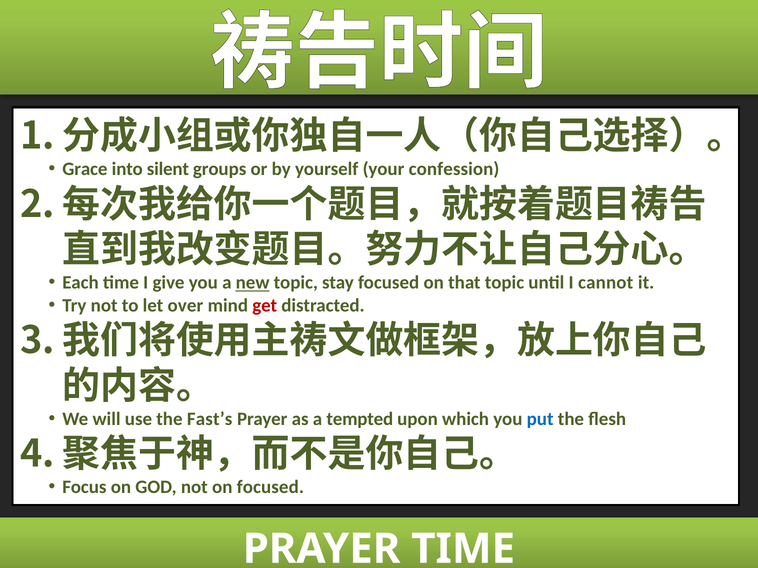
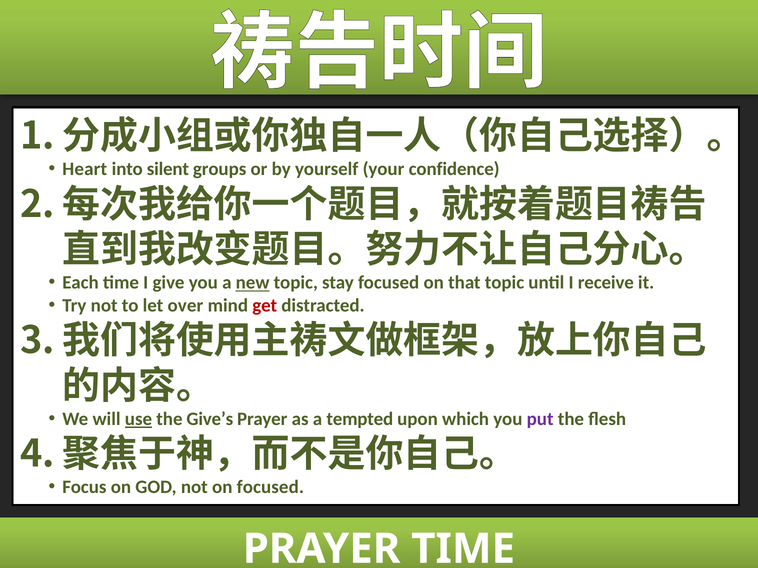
Grace: Grace -> Heart (85, 169)
confession: confession -> confidence (454, 169)
cannot: cannot -> receive (606, 283)
use underline: none -> present (138, 419)
Fast’s: Fast’s -> Give’s (210, 419)
put colour: blue -> purple (540, 419)
